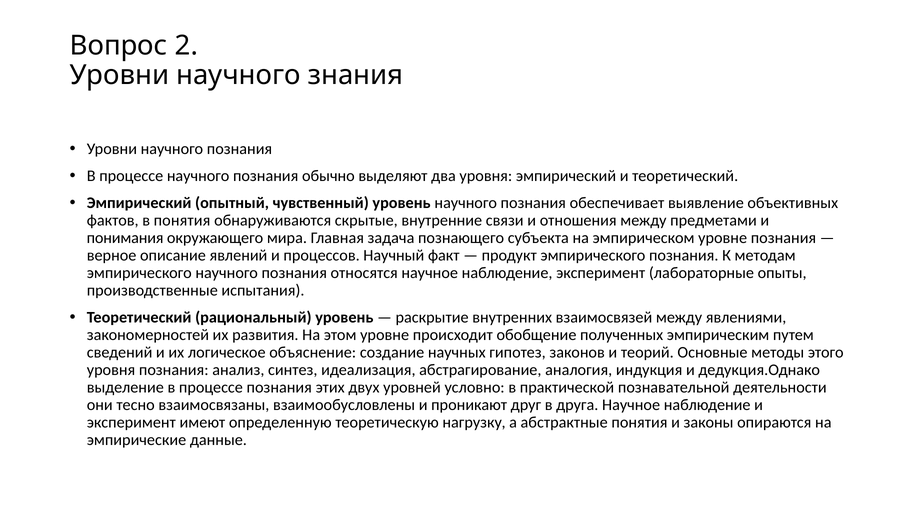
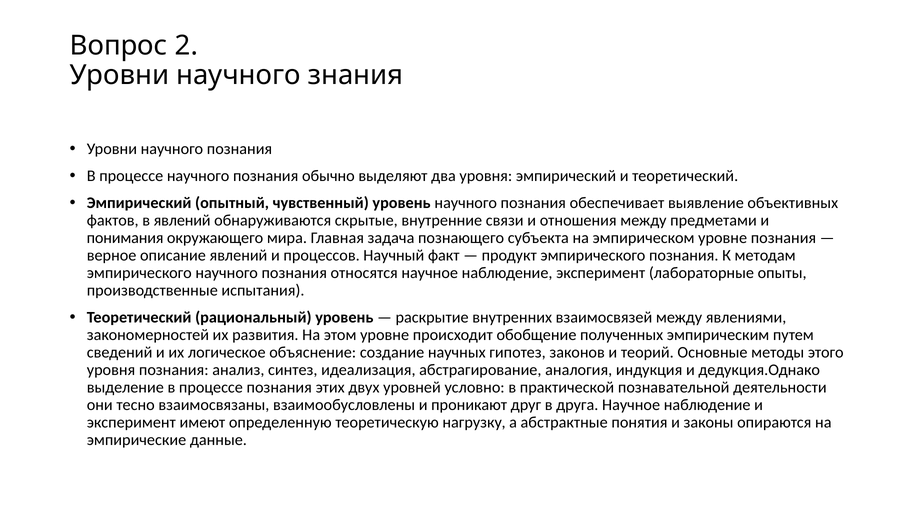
в понятия: понятия -> явлений (182, 220)
